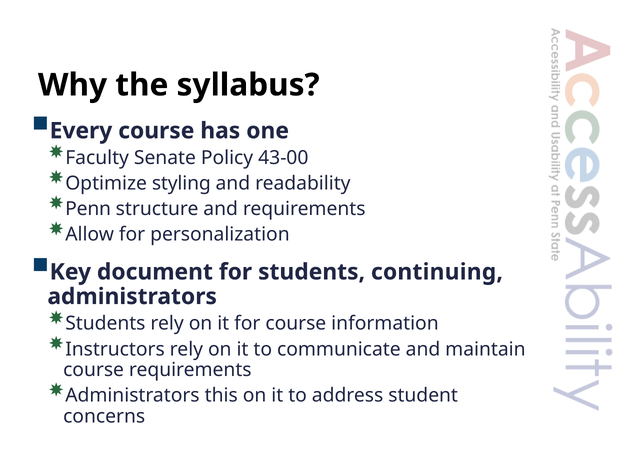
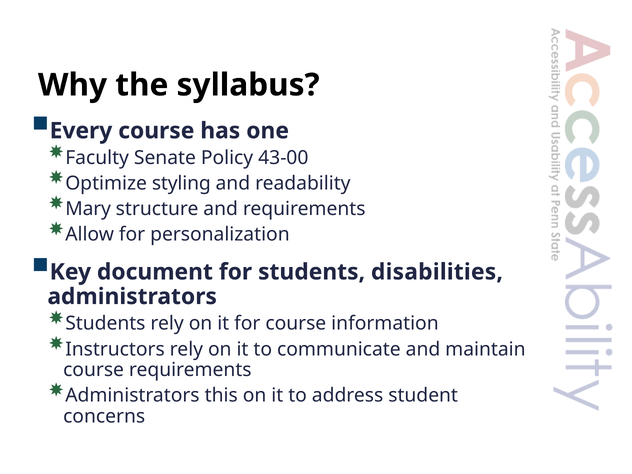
Penn: Penn -> Mary (88, 209)
continuing: continuing -> disabilities (437, 272)
